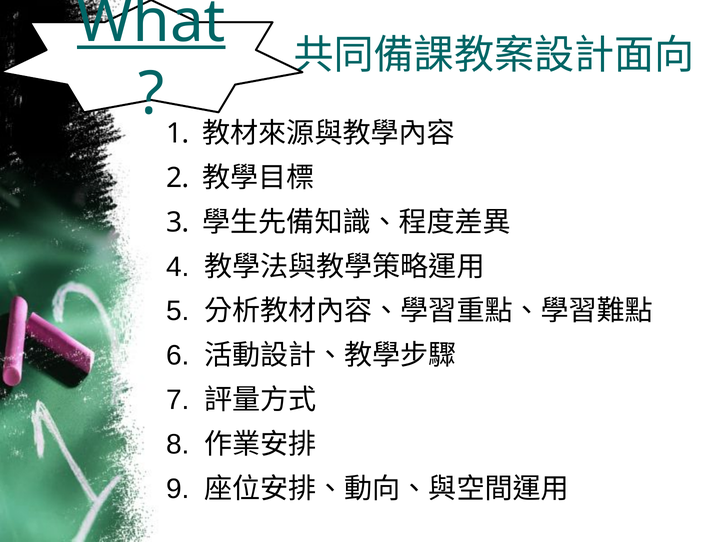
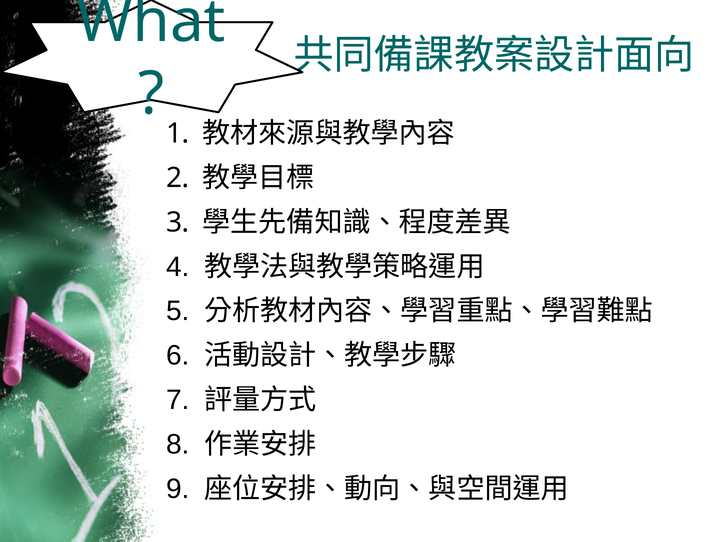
What underline: present -> none (151, 21)
